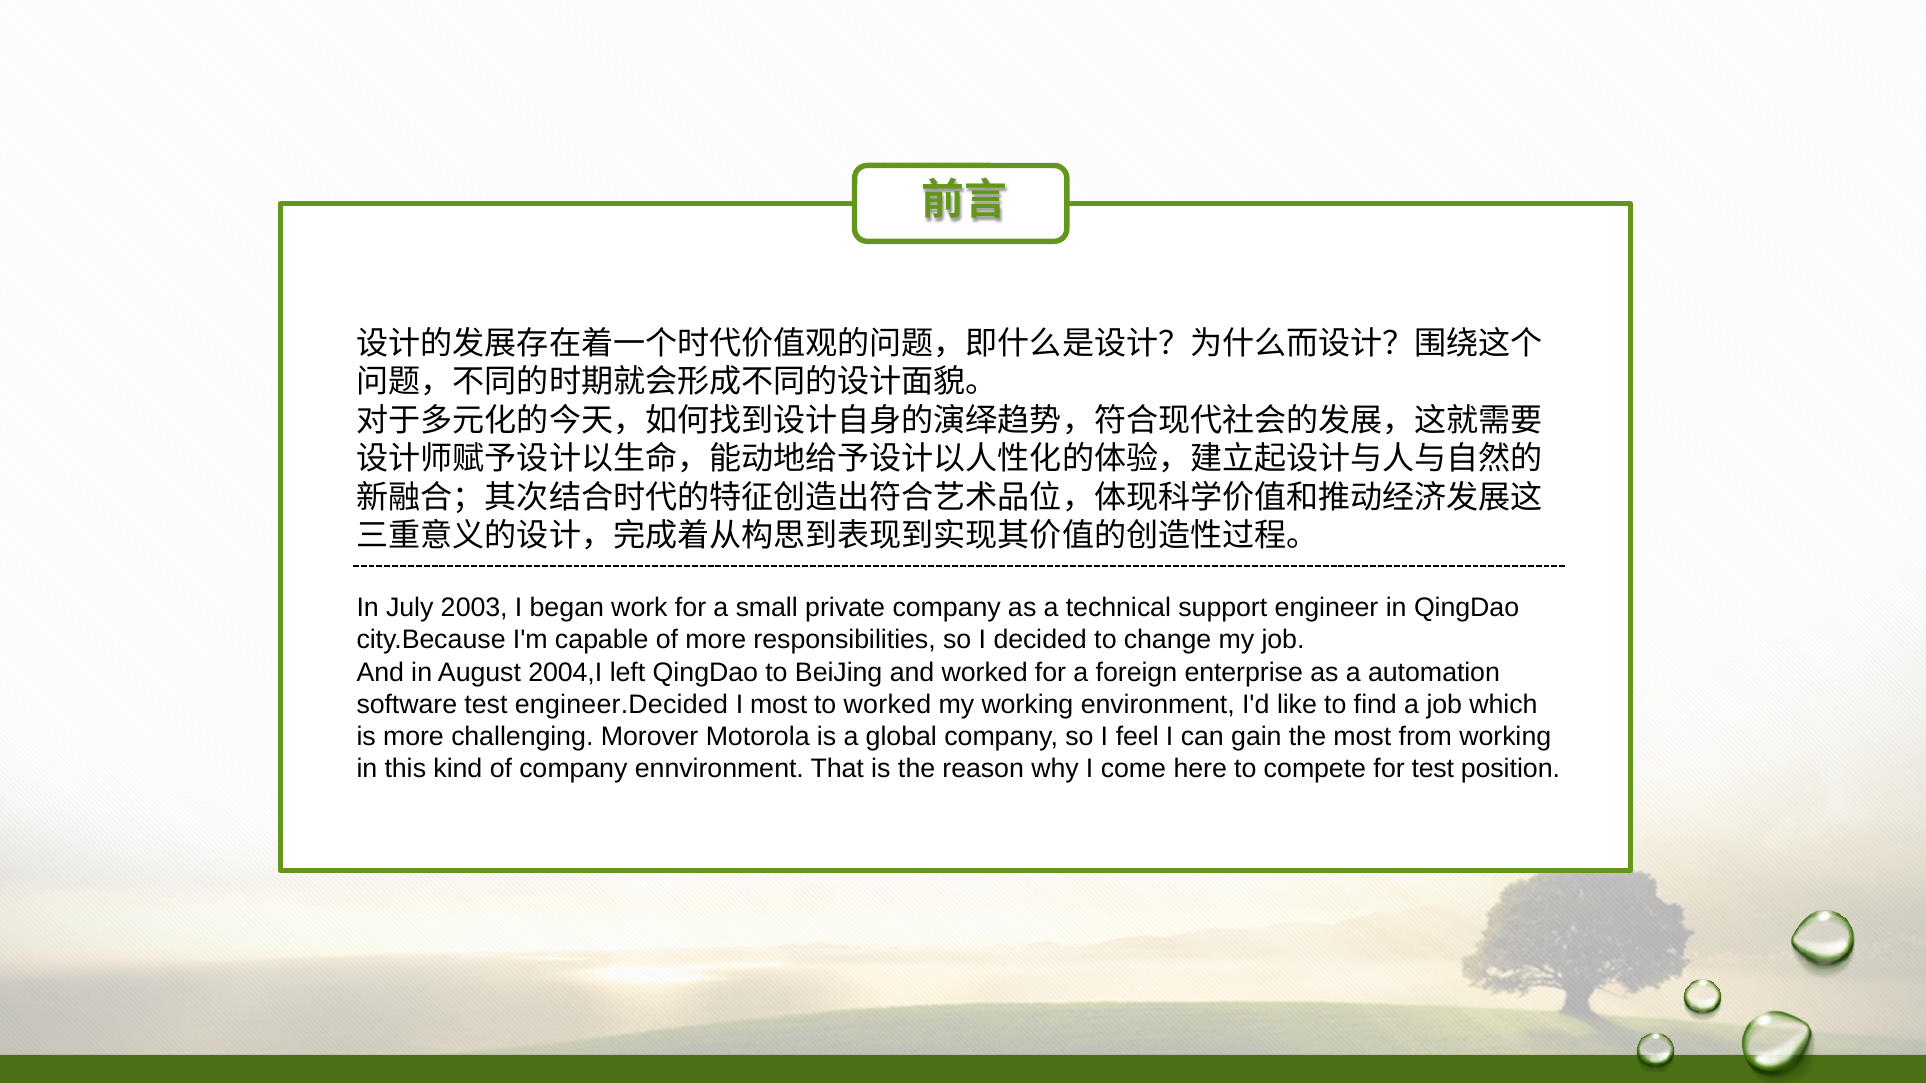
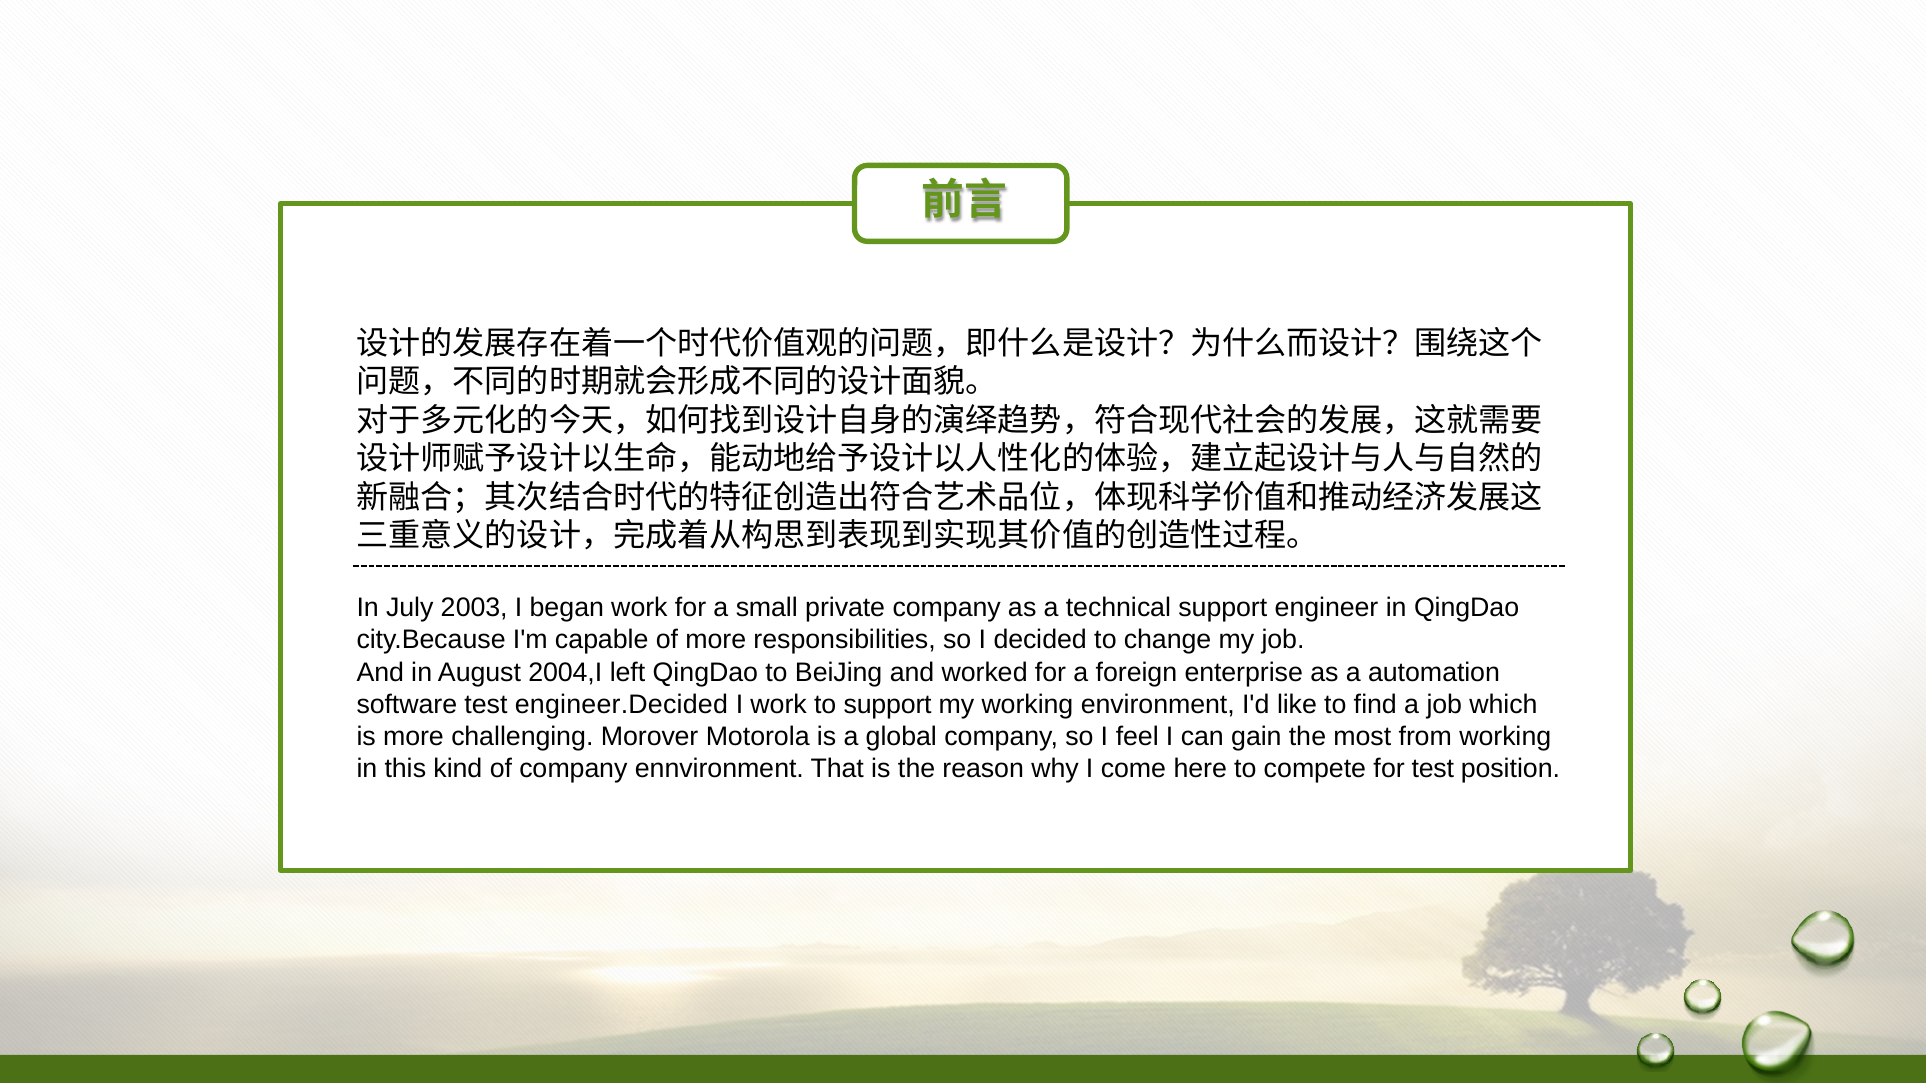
I most: most -> work (779, 705)
to worked: worked -> support (888, 705)
